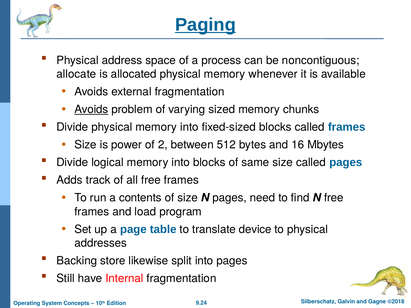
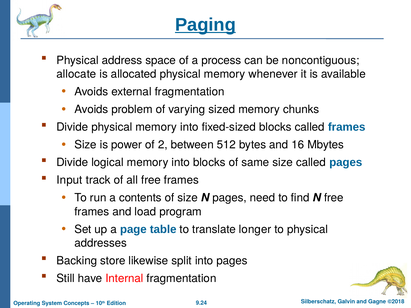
Avoids underline: present -> none (91, 110)
Adds: Adds -> Input (70, 180)
device: device -> longer (255, 229)
